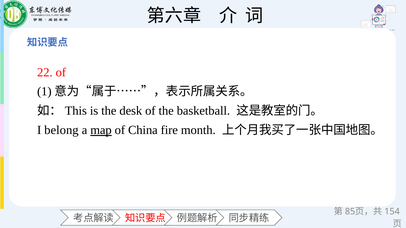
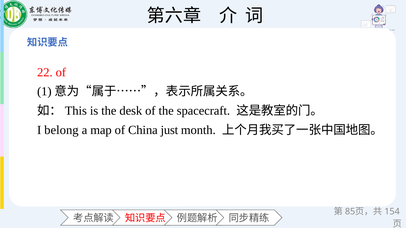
basketball: basketball -> spacecraft (203, 111)
map underline: present -> none (101, 130)
fire: fire -> just (169, 130)
